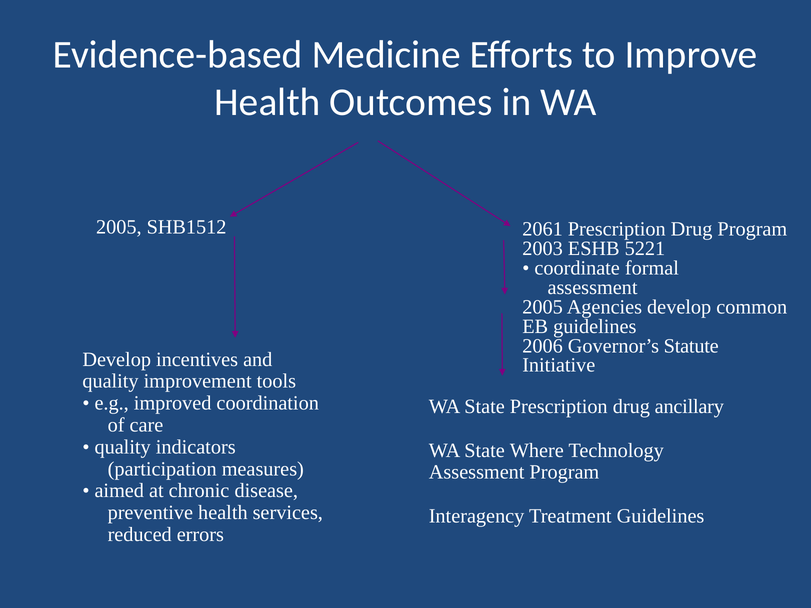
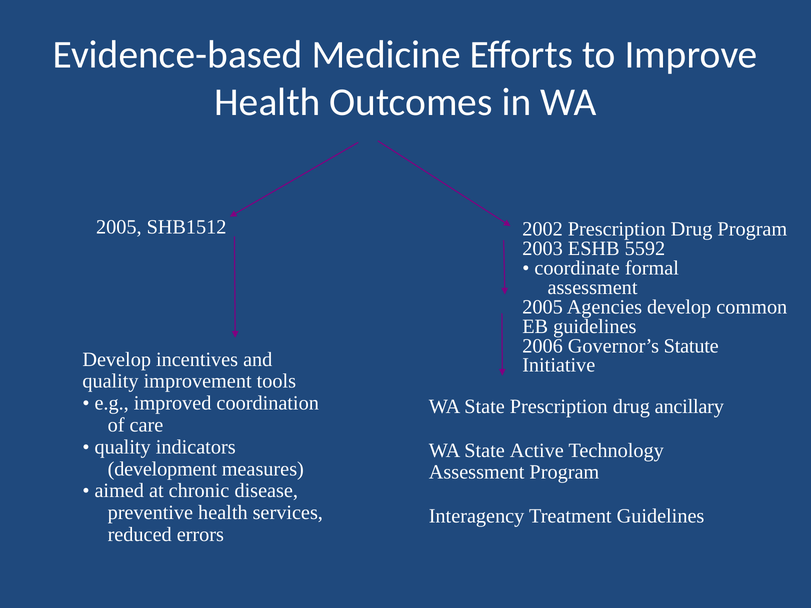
2061: 2061 -> 2002 (543, 229)
5221: 5221 -> 5592 (645, 249)
Where: Where -> Active (537, 451)
participation: participation -> development (162, 469)
